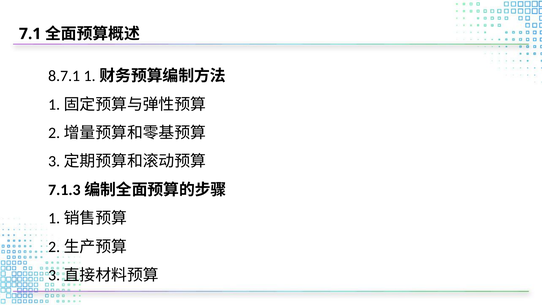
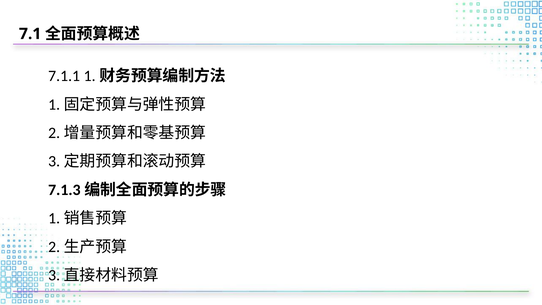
8.7.1: 8.7.1 -> 7.1.1 (64, 76)
